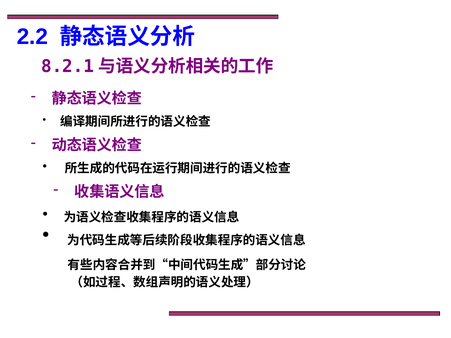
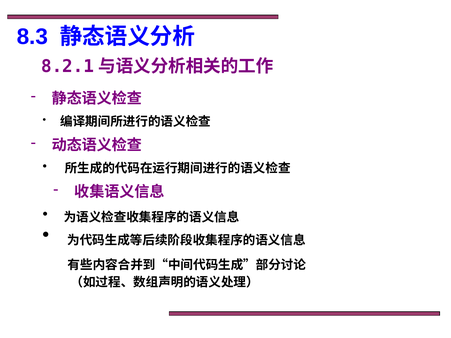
2.2: 2.2 -> 8.3 (32, 37)
